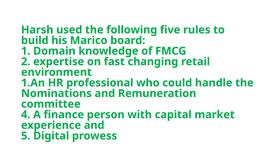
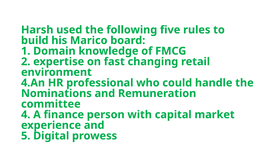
1.An: 1.An -> 4.An (33, 83)
